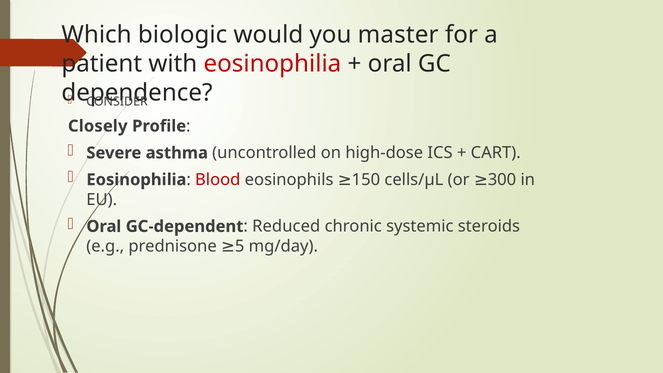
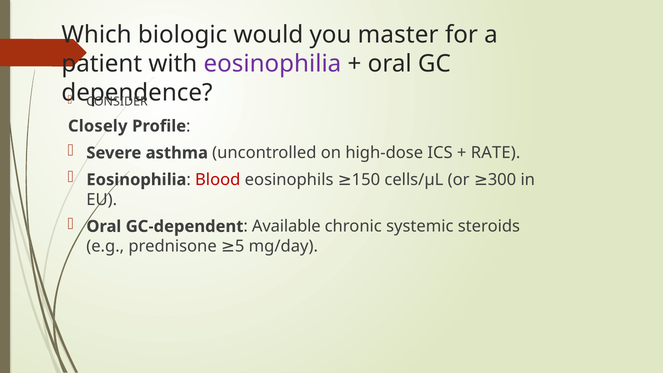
eosinophilia colour: red -> purple (272, 64)
CART: CART -> RATE (496, 153)
Reduced: Reduced -> Available (286, 226)
